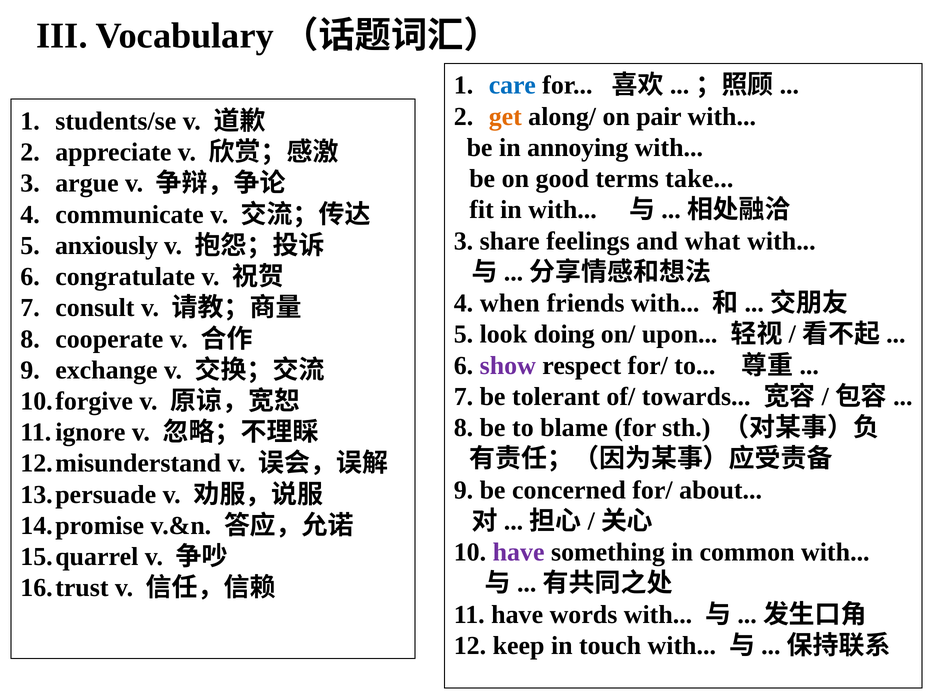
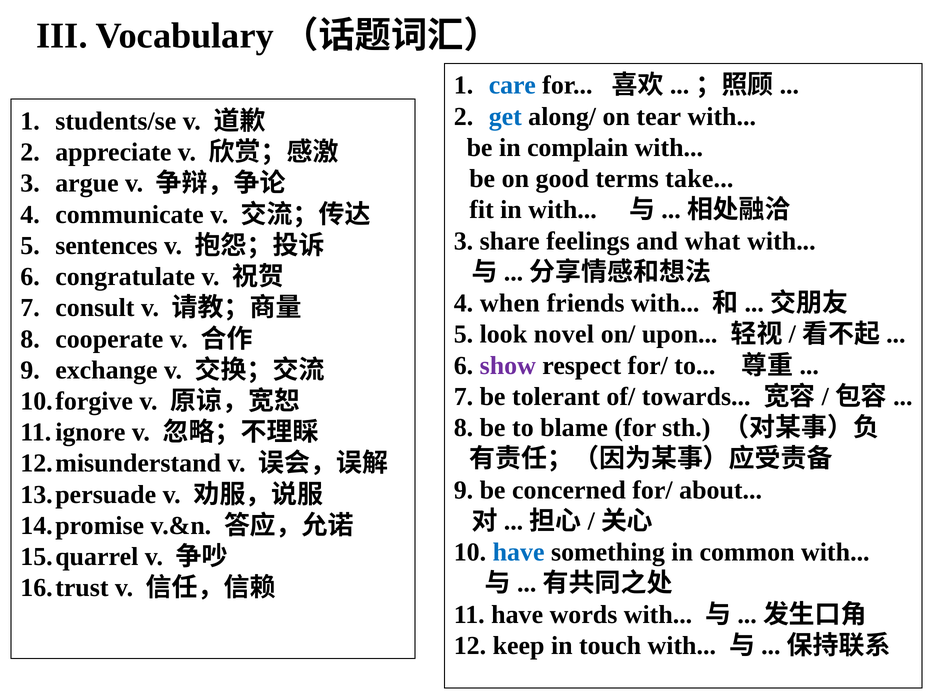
get colour: orange -> blue (505, 116)
pair: pair -> tear (659, 116)
annoying: annoying -> complain (578, 148)
anxiously: anxiously -> sentences (107, 245)
doing: doing -> novel (564, 334)
have colour: purple -> blue (519, 552)
